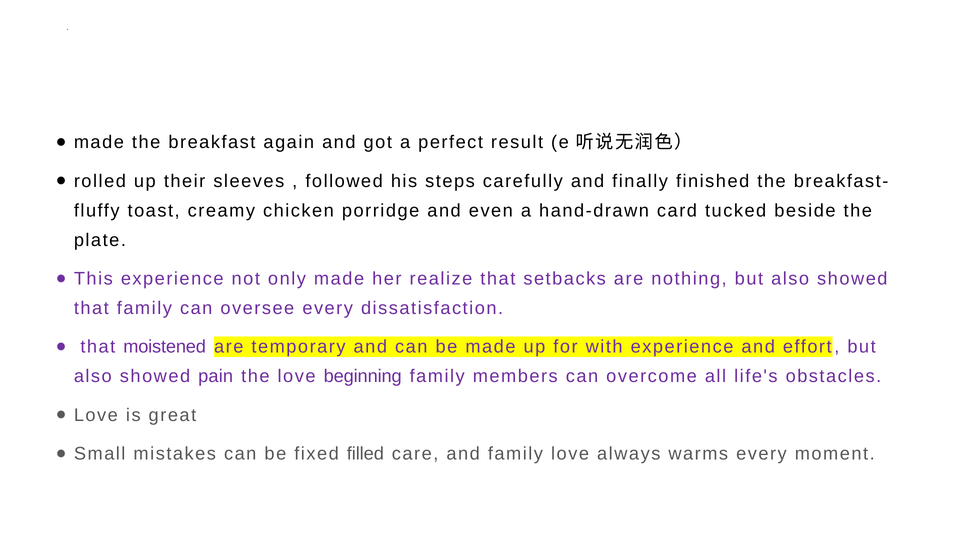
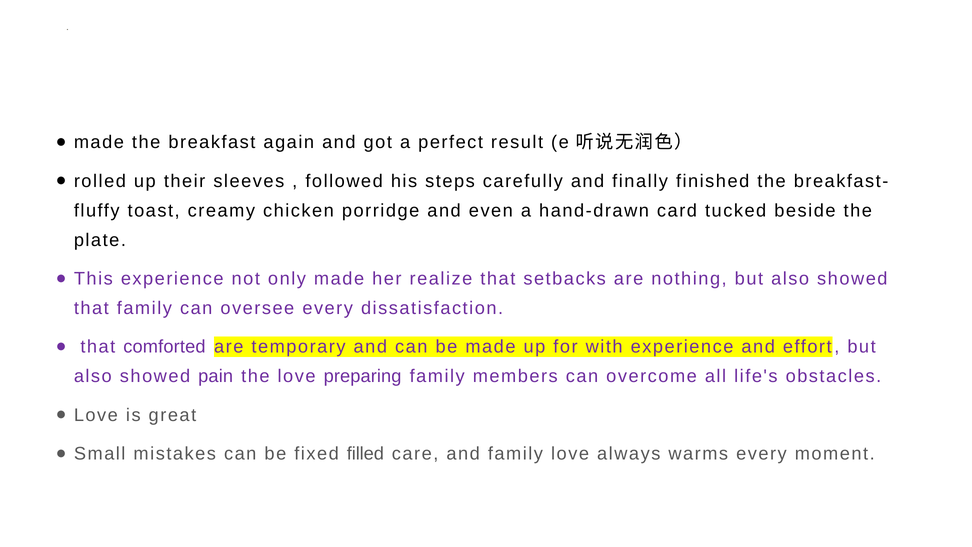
moistened: moistened -> comforted (164, 347)
beginning: beginning -> preparing (363, 376)
